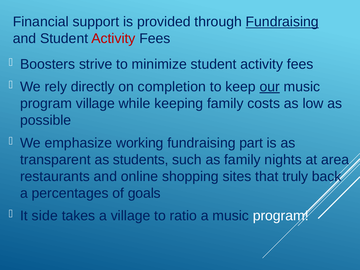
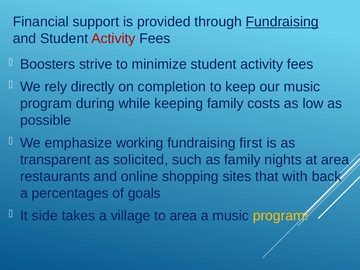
our underline: present -> none (270, 87)
program village: village -> during (95, 104)
part: part -> first (251, 143)
students: students -> solicited (141, 160)
truly: truly -> with (295, 176)
to ratio: ratio -> area (183, 216)
program colour: white -> yellow (281, 216)
